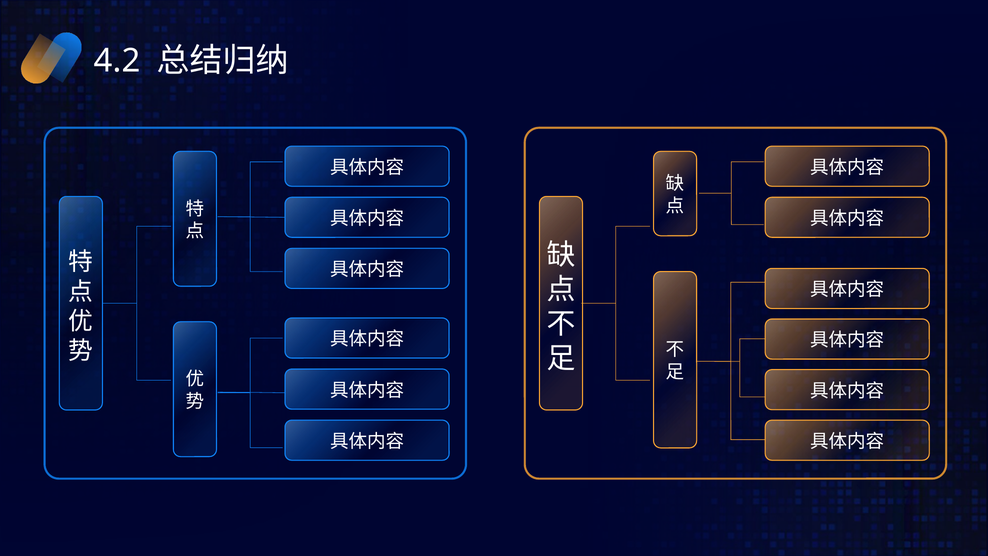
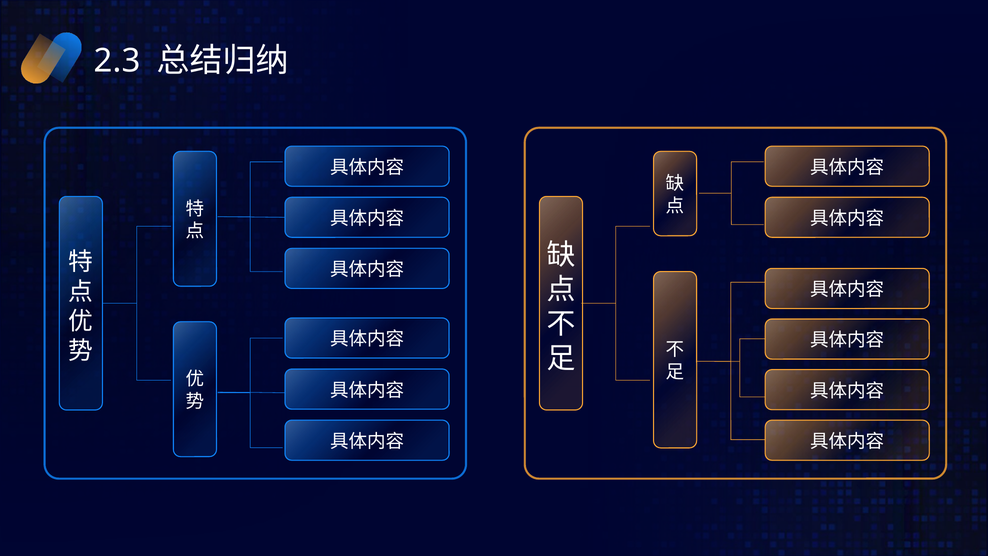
4.2: 4.2 -> 2.3 (117, 61)
